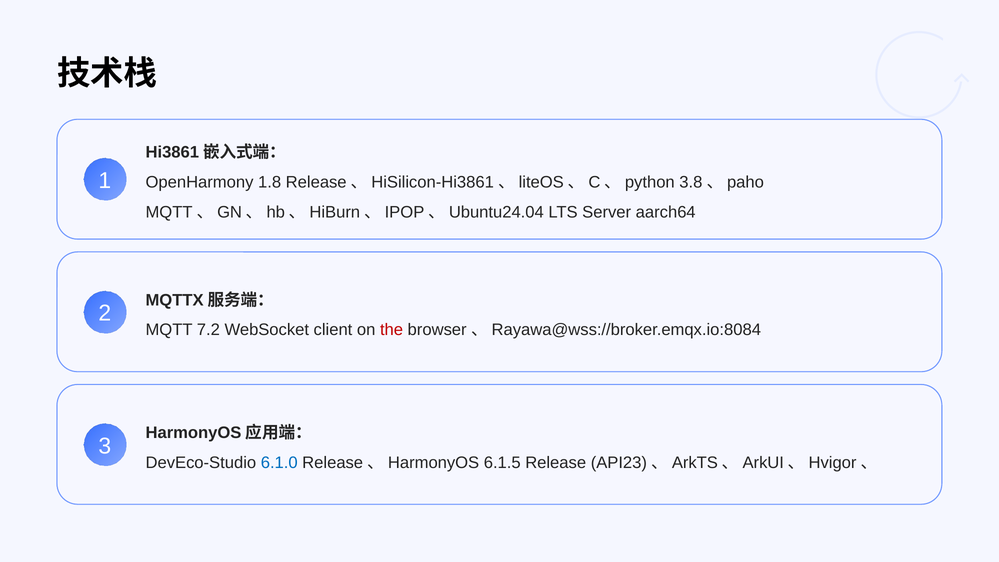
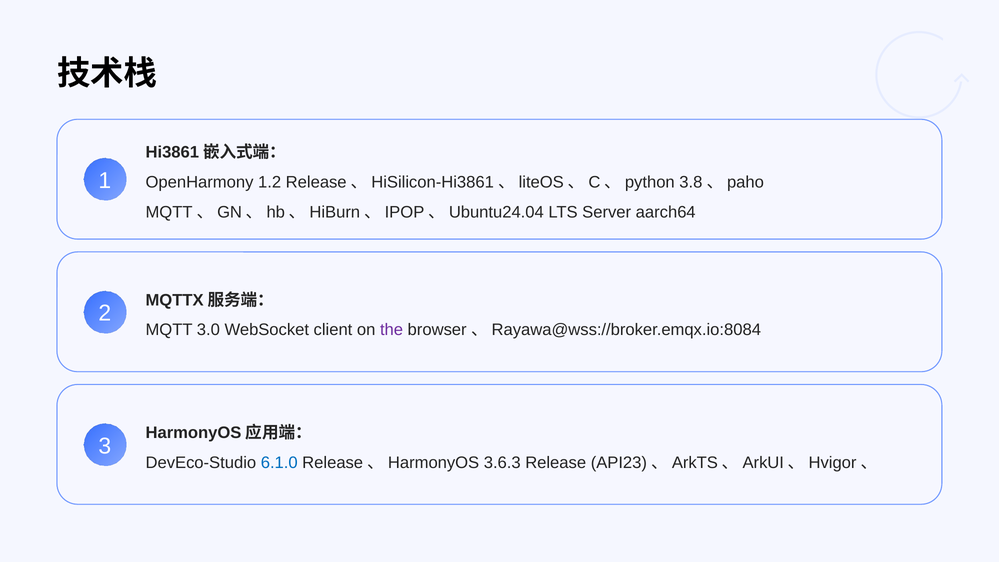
1.8: 1.8 -> 1.2 (270, 182)
7.2: 7.2 -> 3.0 (208, 330)
the colour: red -> purple (392, 330)
6.1.5: 6.1.5 -> 3.6.3 (502, 462)
